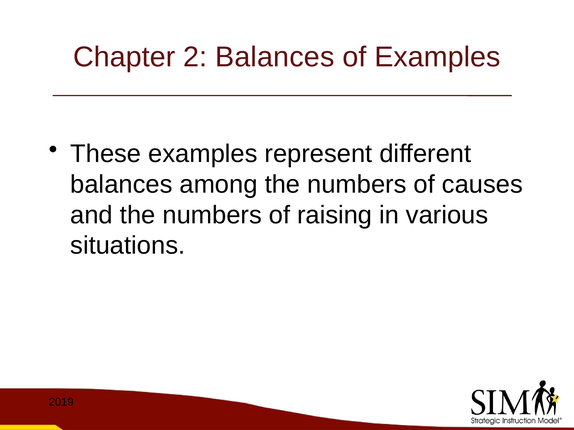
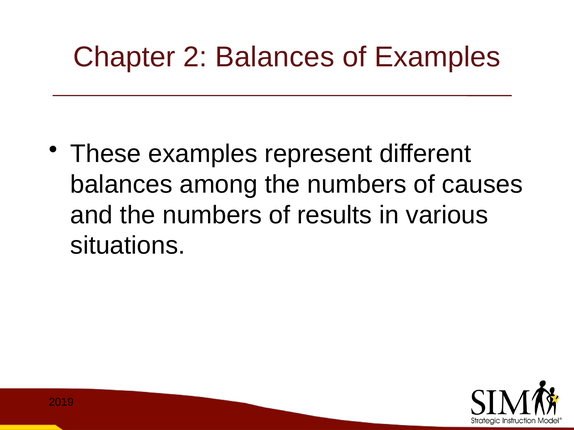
raising: raising -> results (335, 215)
